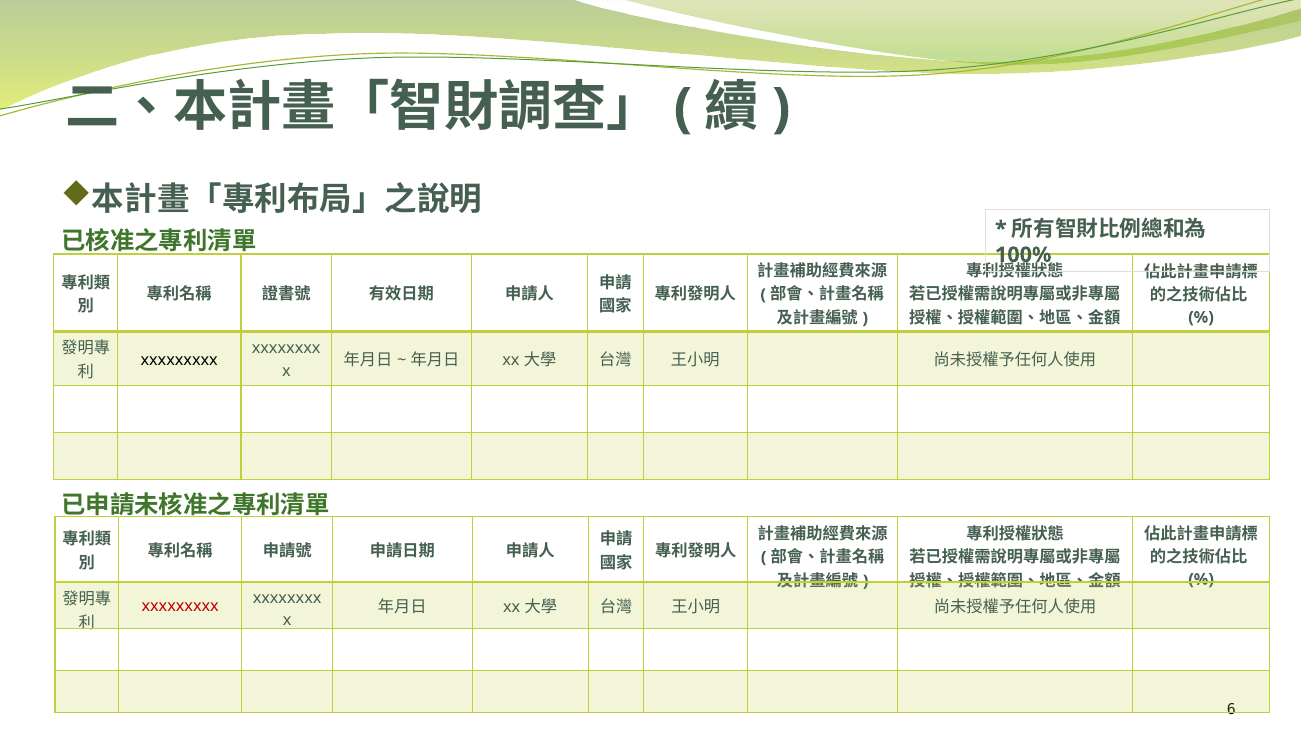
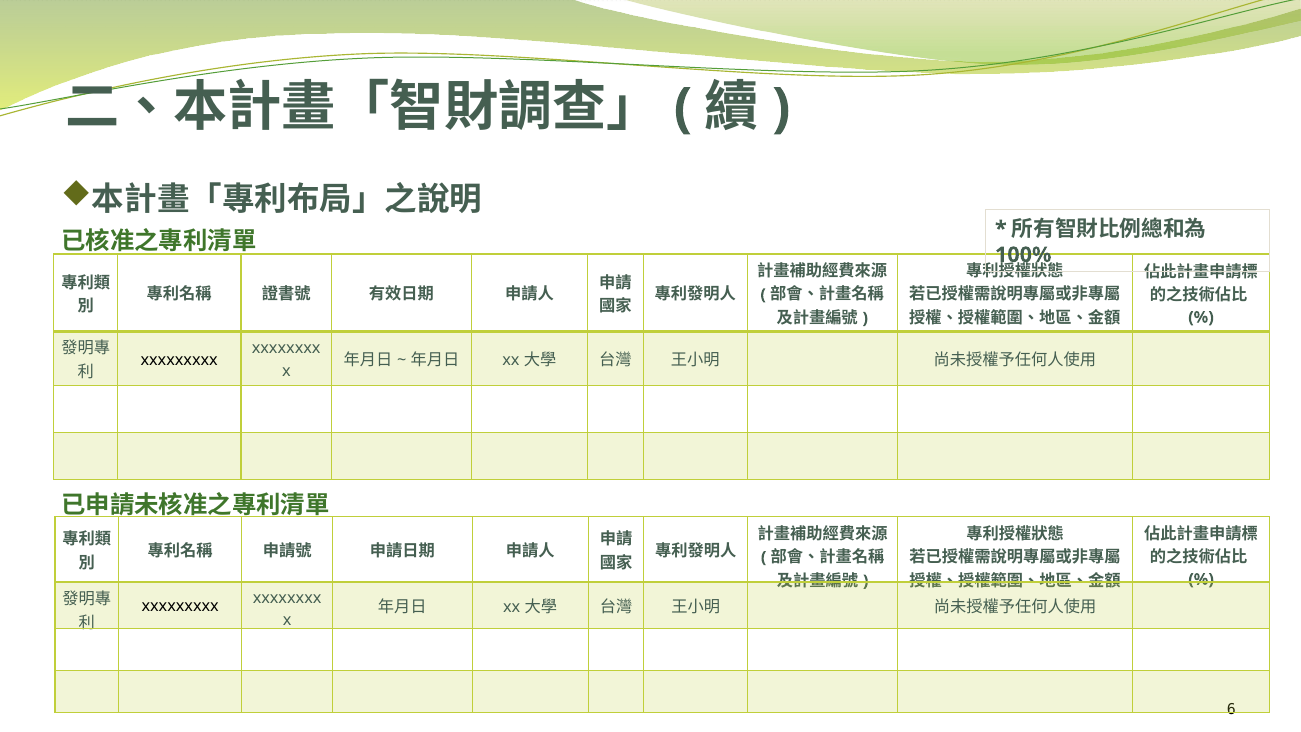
xxxxxxxxx colour: red -> black (180, 606)
